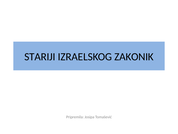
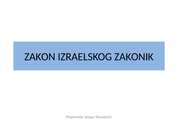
STARIJI: STARIJI -> ZAKON (40, 57)
